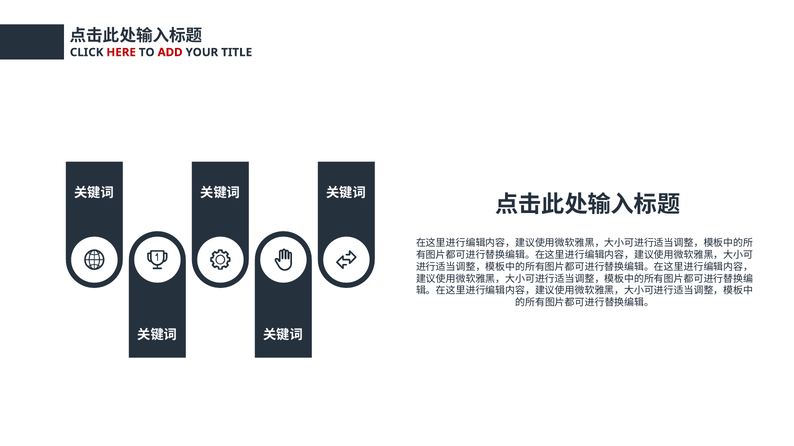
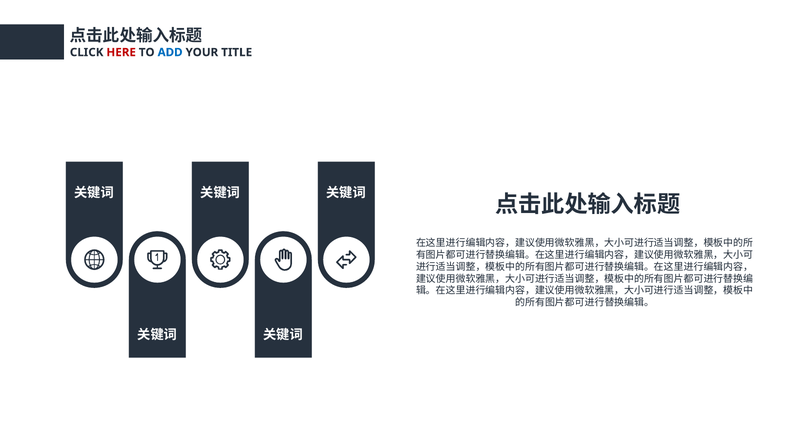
ADD colour: red -> blue (170, 52)
